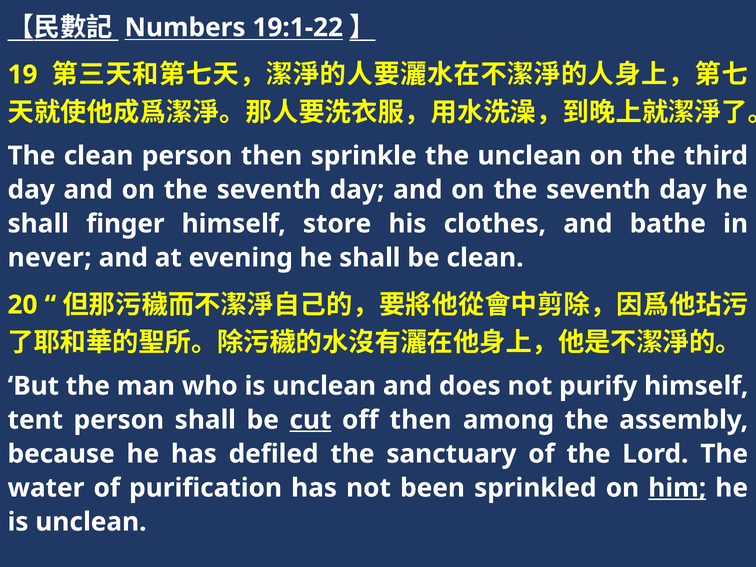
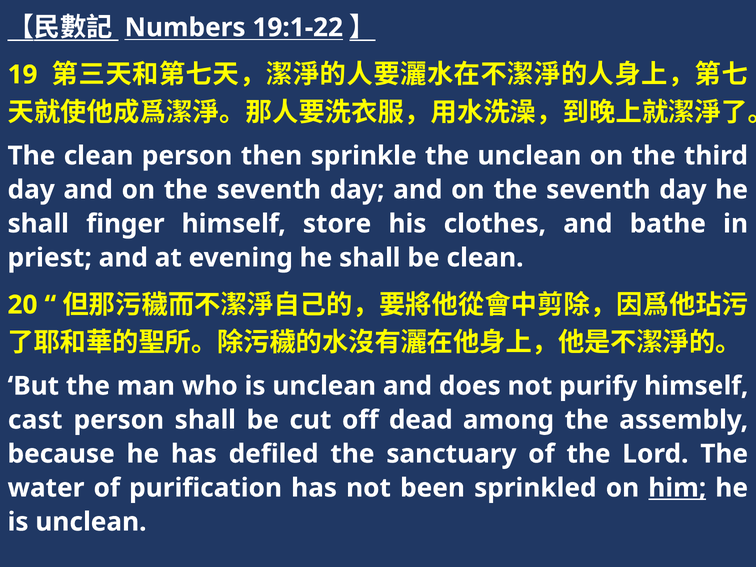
never: never -> priest (50, 258)
tent: tent -> cast (35, 420)
cut underline: present -> none (310, 420)
off then: then -> dead (421, 420)
